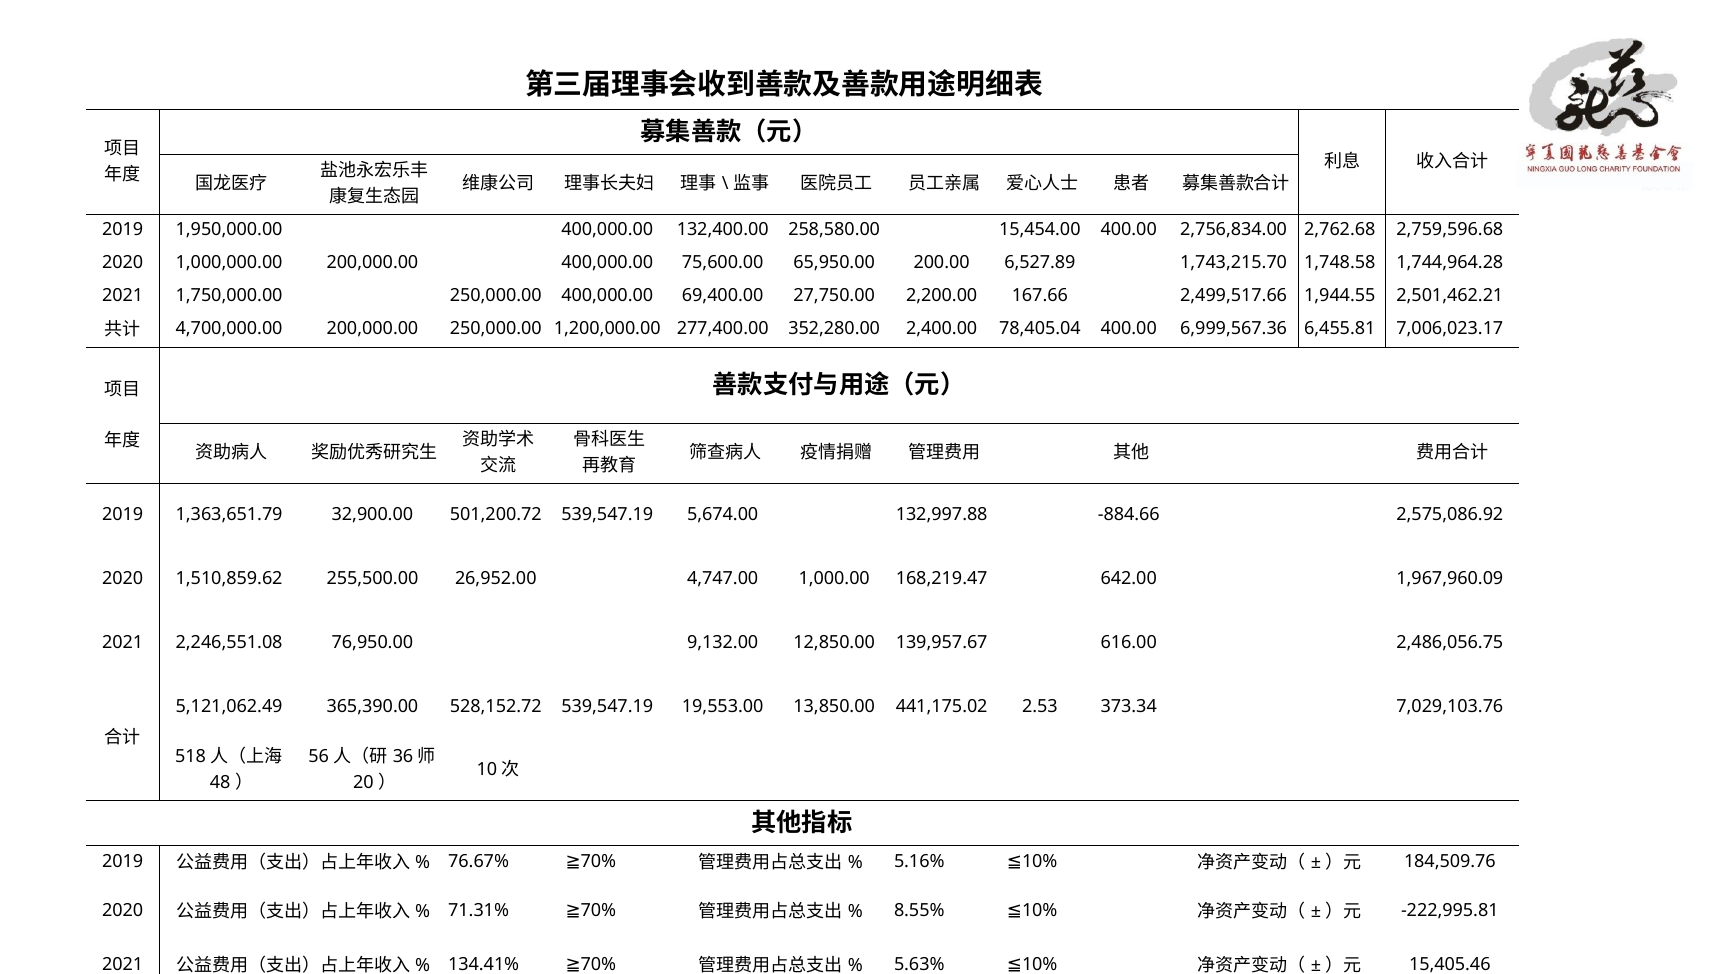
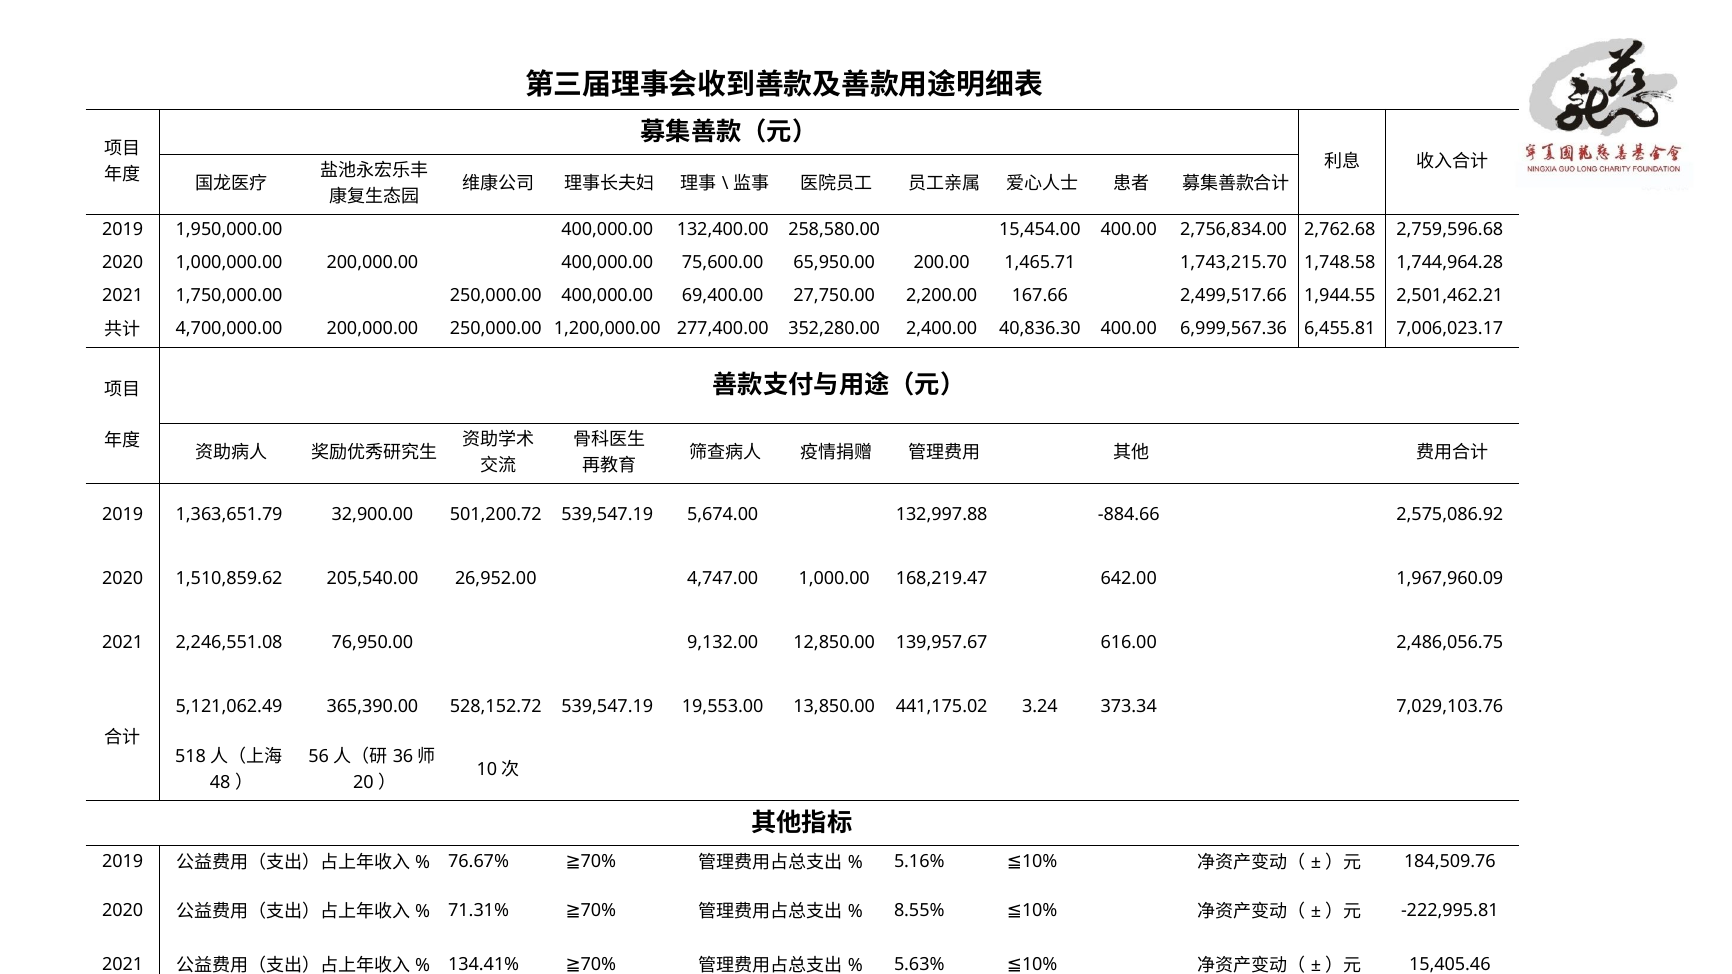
6,527.89: 6,527.89 -> 1,465.71 (1040, 263)
78,405.04: 78,405.04 -> 40,836.30 (1040, 329)
255,500.00: 255,500.00 -> 205,540.00 (372, 579)
2.53: 2.53 -> 3.24 (1040, 707)
